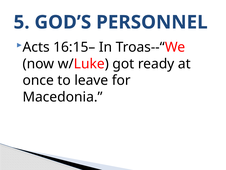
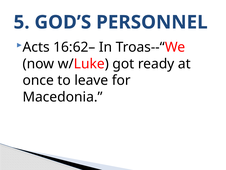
16:15–: 16:15– -> 16:62– (74, 47)
